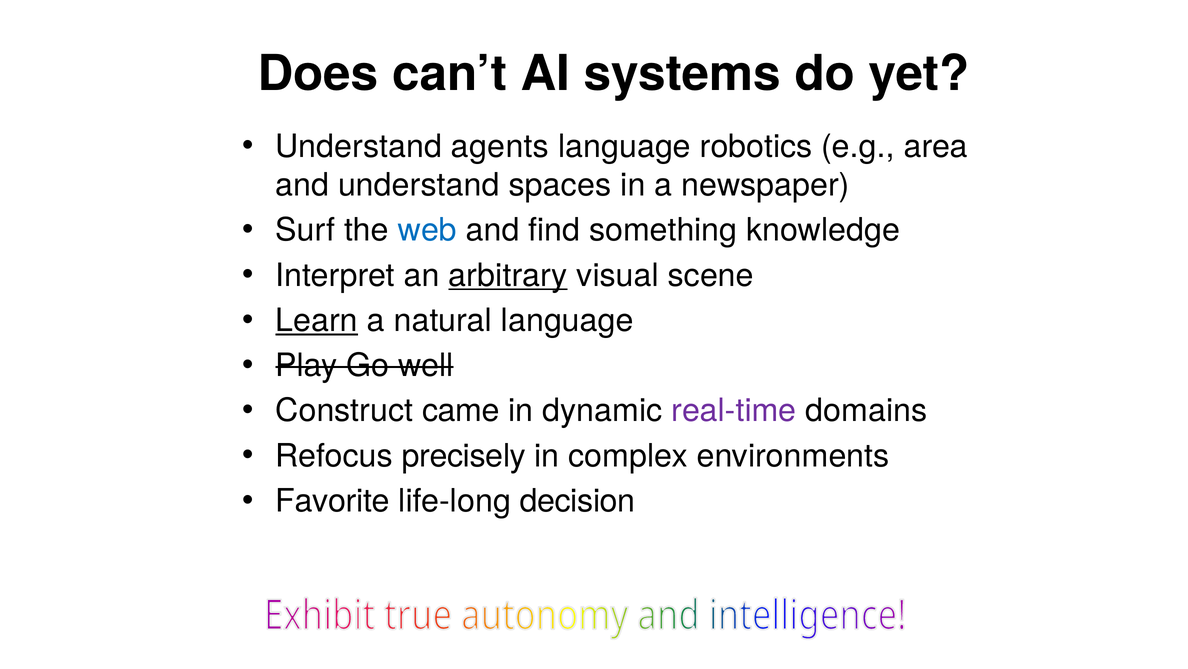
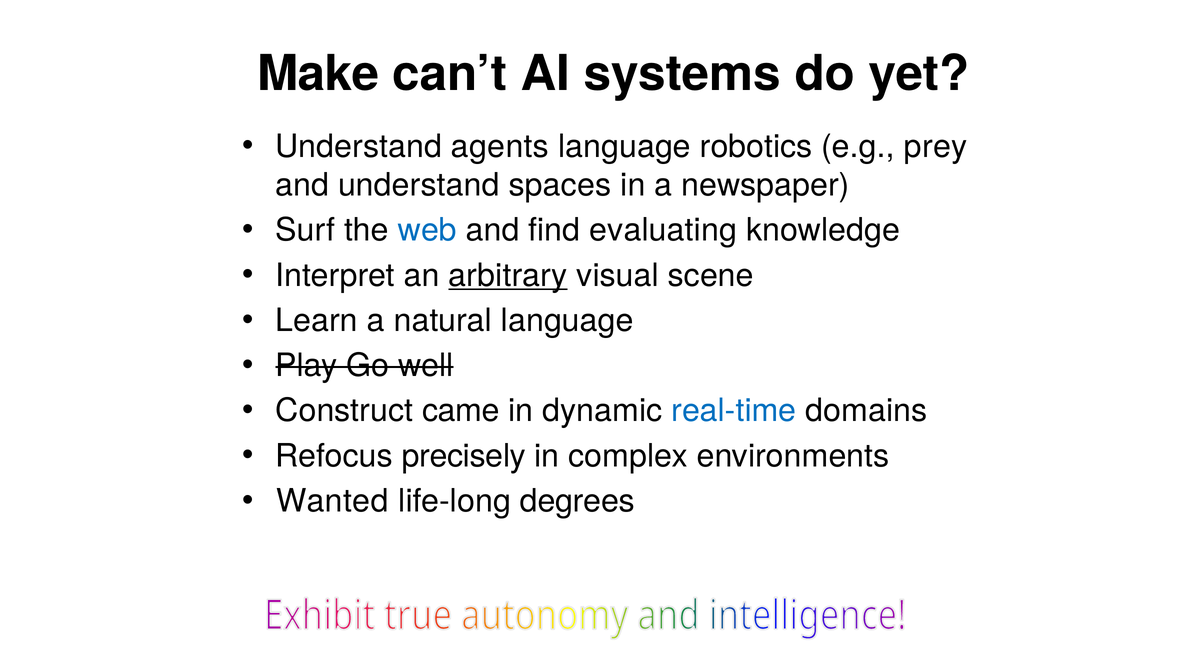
Does: Does -> Make (318, 74)
area: area -> prey (936, 146)
something: something -> evaluating (663, 230)
Learn underline: present -> none (317, 320)
real-time colour: purple -> blue (734, 410)
Favorite: Favorite -> Wanted (332, 501)
decision: decision -> degrees (577, 501)
